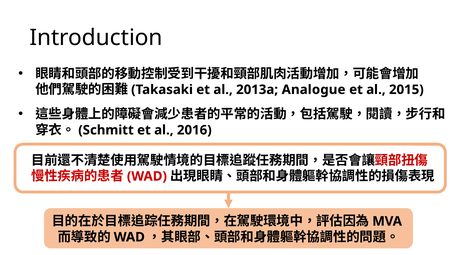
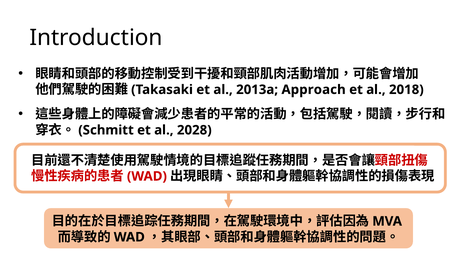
Analogue: Analogue -> Approach (314, 90)
2015: 2015 -> 2018 (406, 90)
2016: 2016 -> 2028 (194, 130)
